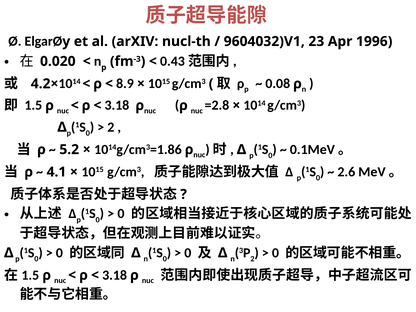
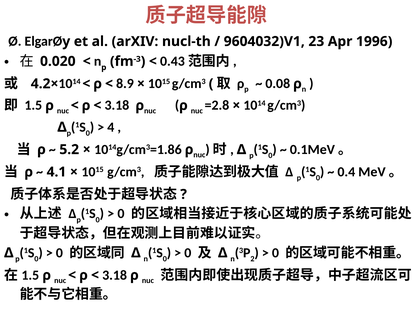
2: 2 -> 4 (111, 127)
2.6: 2.6 -> 0.4 (346, 172)
